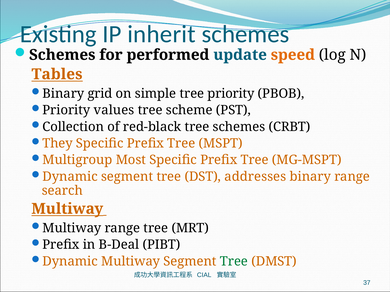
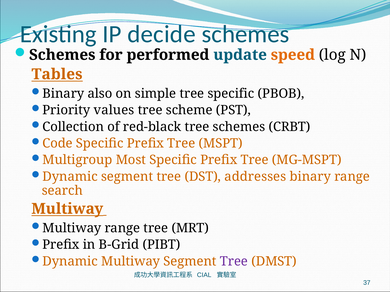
inherit: inherit -> decide (161, 34)
grid: grid -> also (100, 94)
tree priority: priority -> specific (231, 94)
They: They -> Code (58, 144)
B-Deal: B-Deal -> B-Grid (119, 245)
Tree colour: green -> purple (234, 262)
